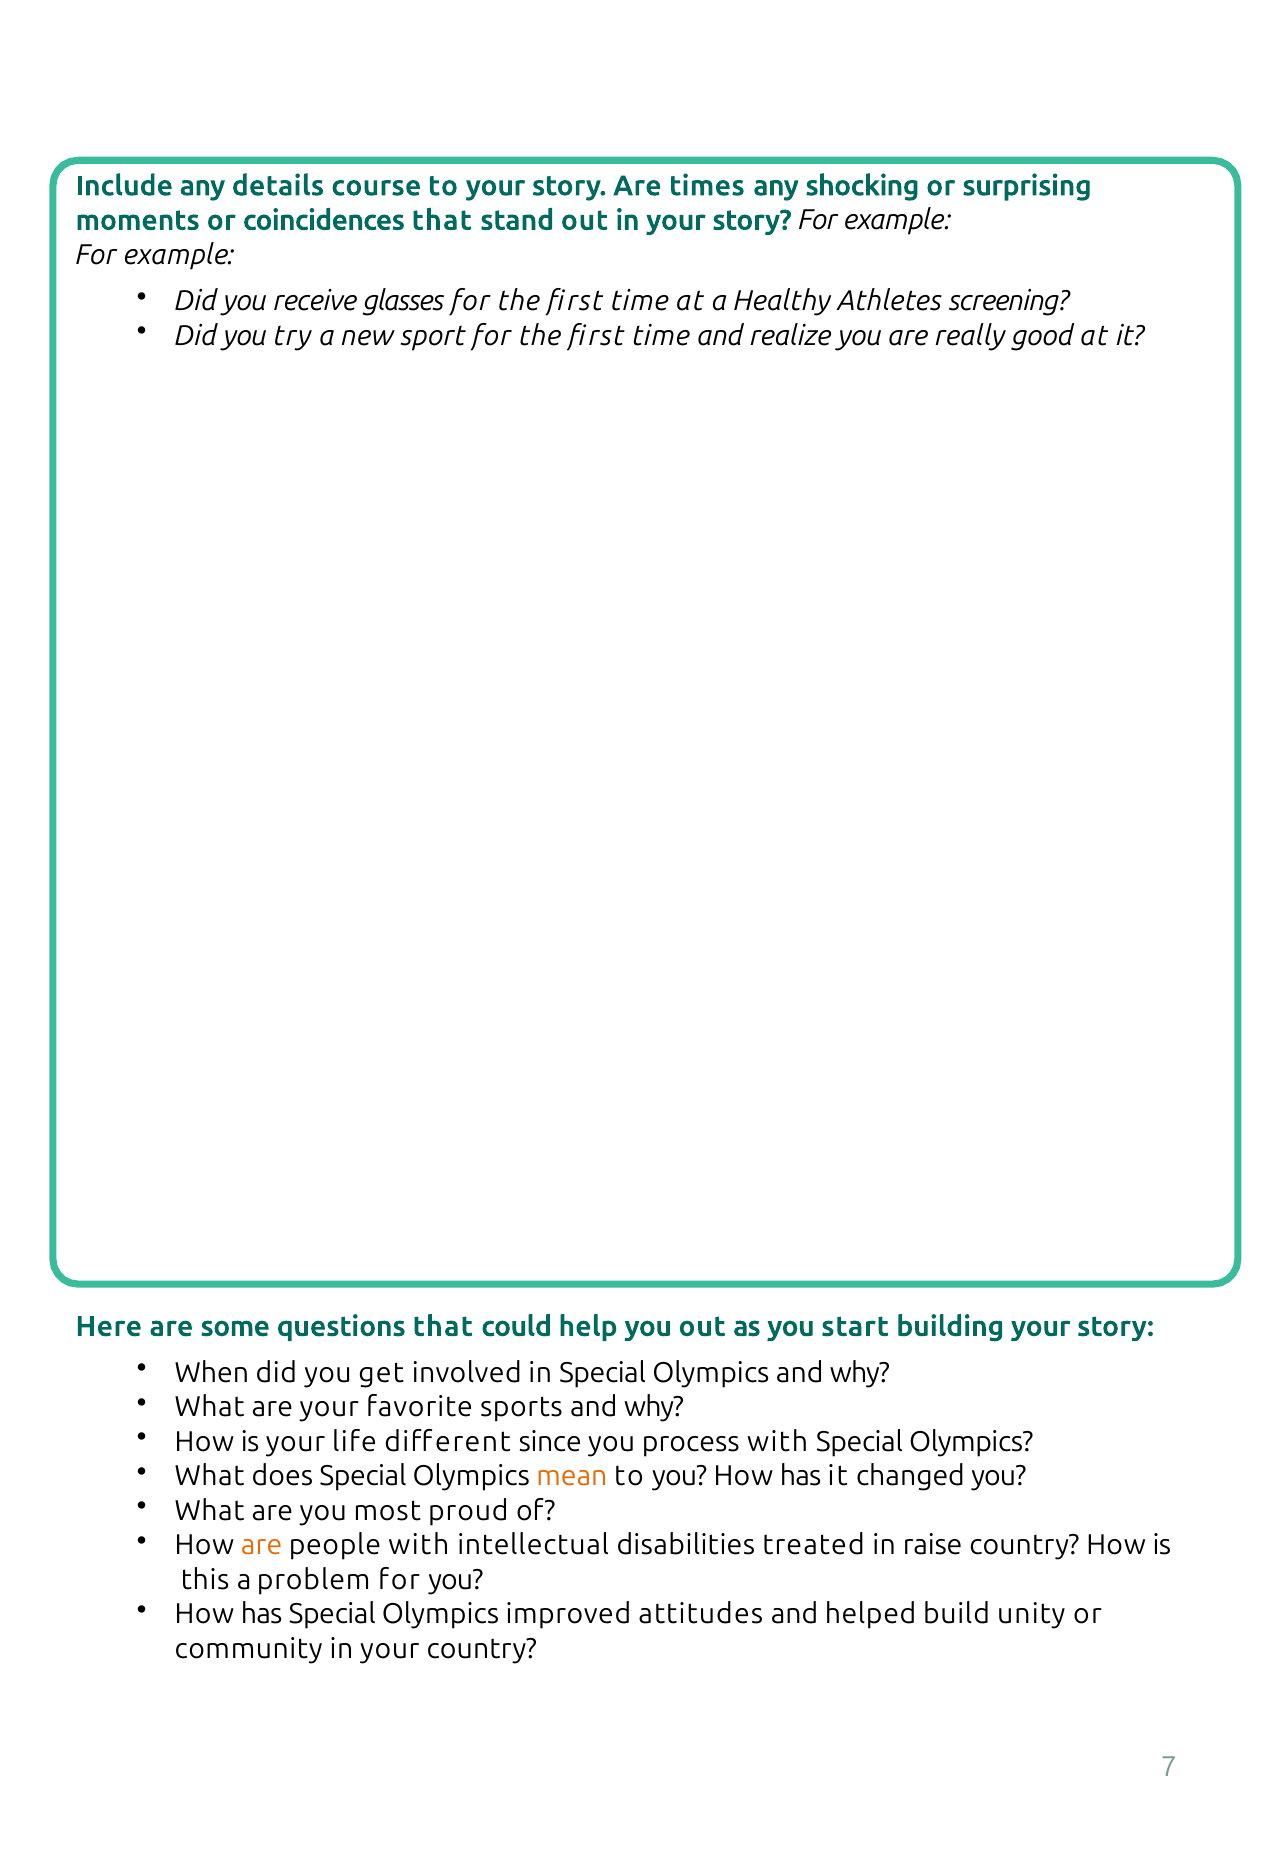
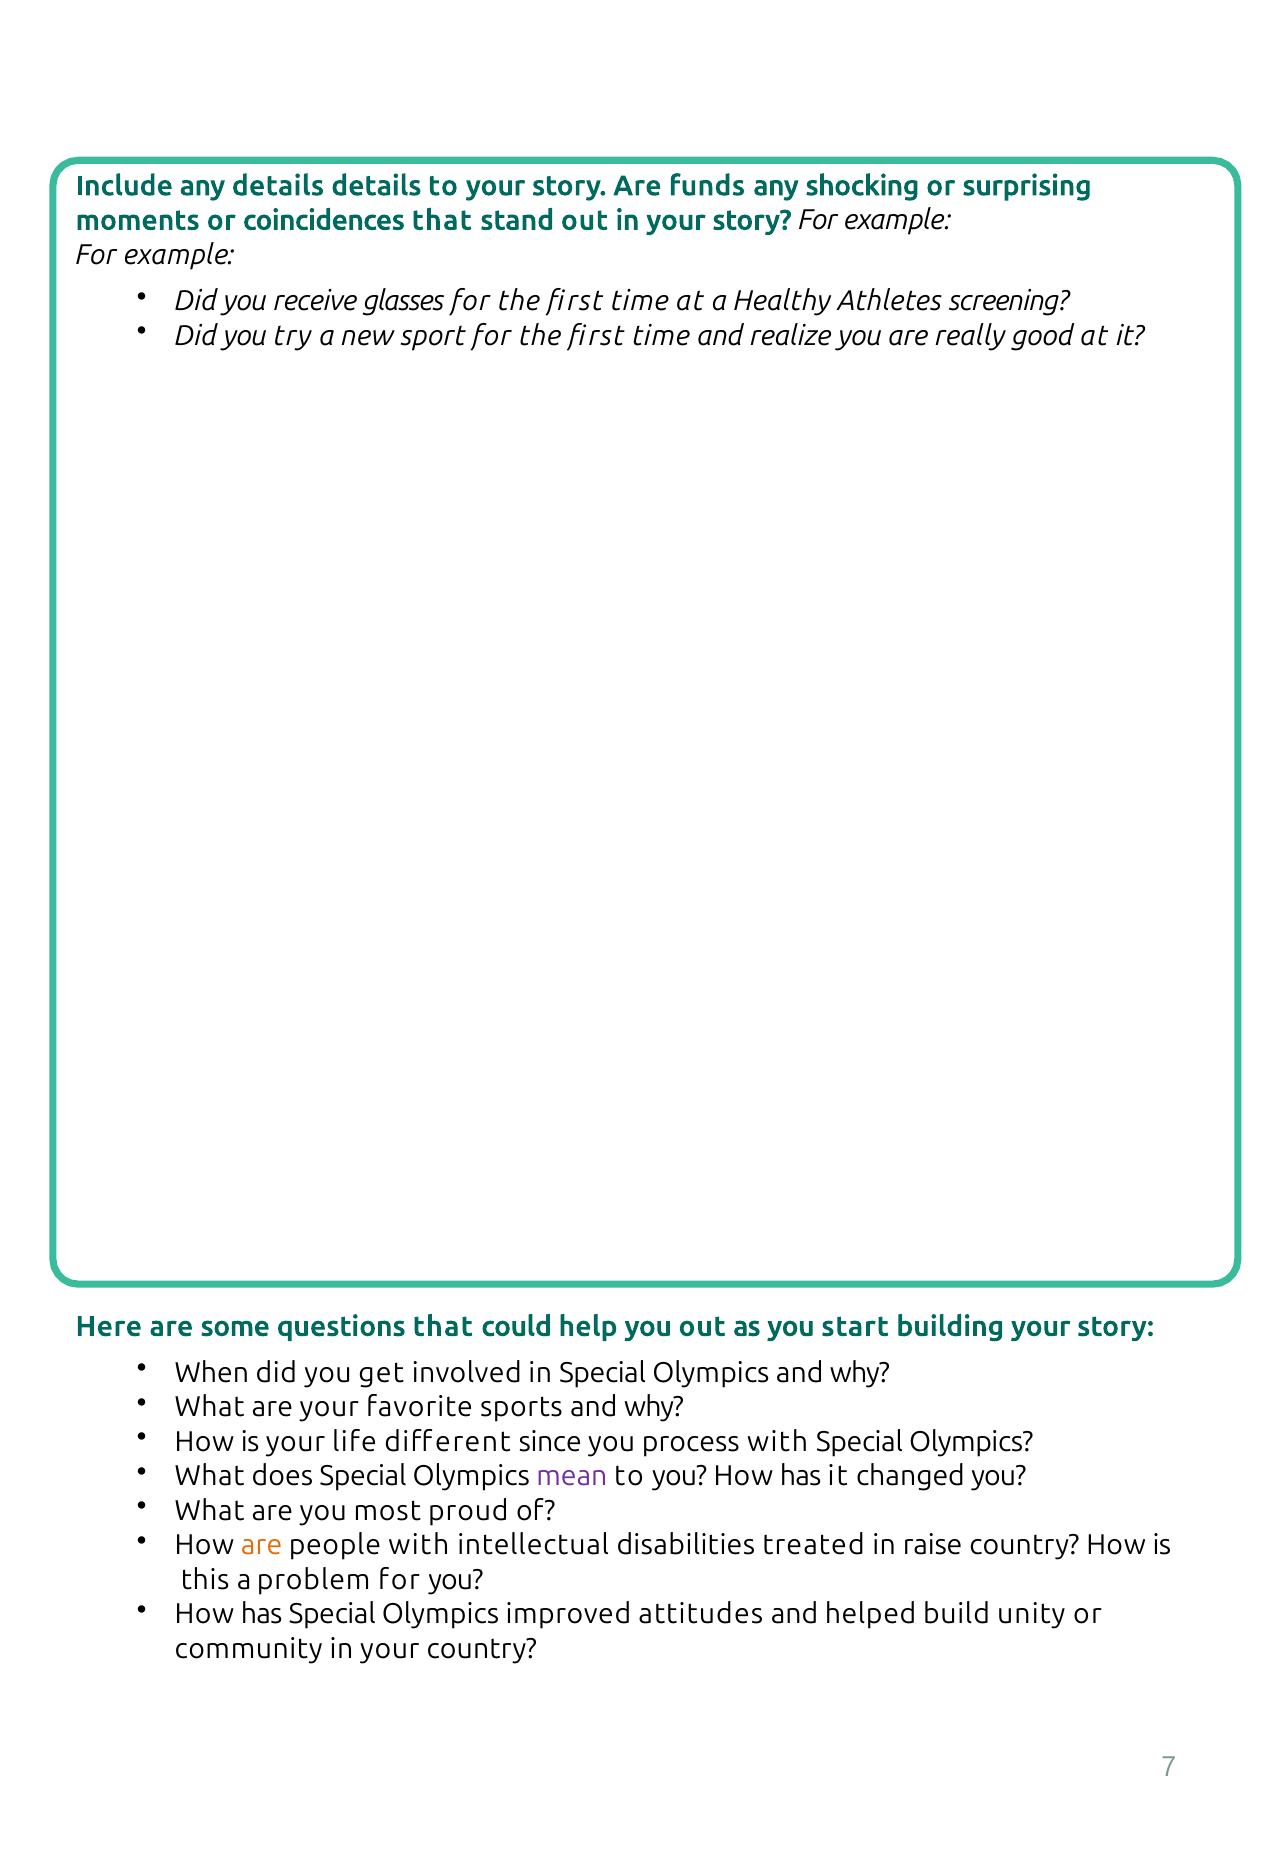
details course: course -> details (376, 186)
times: times -> funds (707, 186)
mean colour: orange -> purple (572, 1477)
